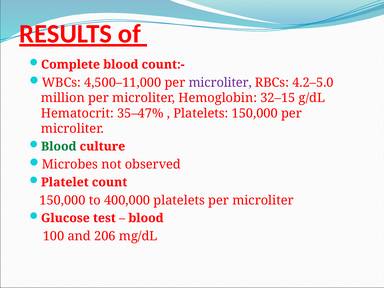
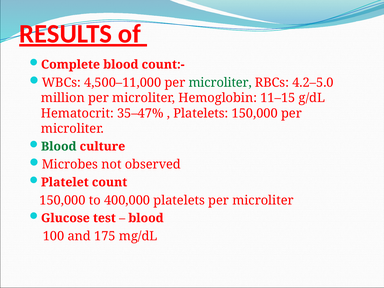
microliter colour: purple -> green (220, 83)
32–15: 32–15 -> 11–15 (278, 98)
206: 206 -> 175 (105, 236)
